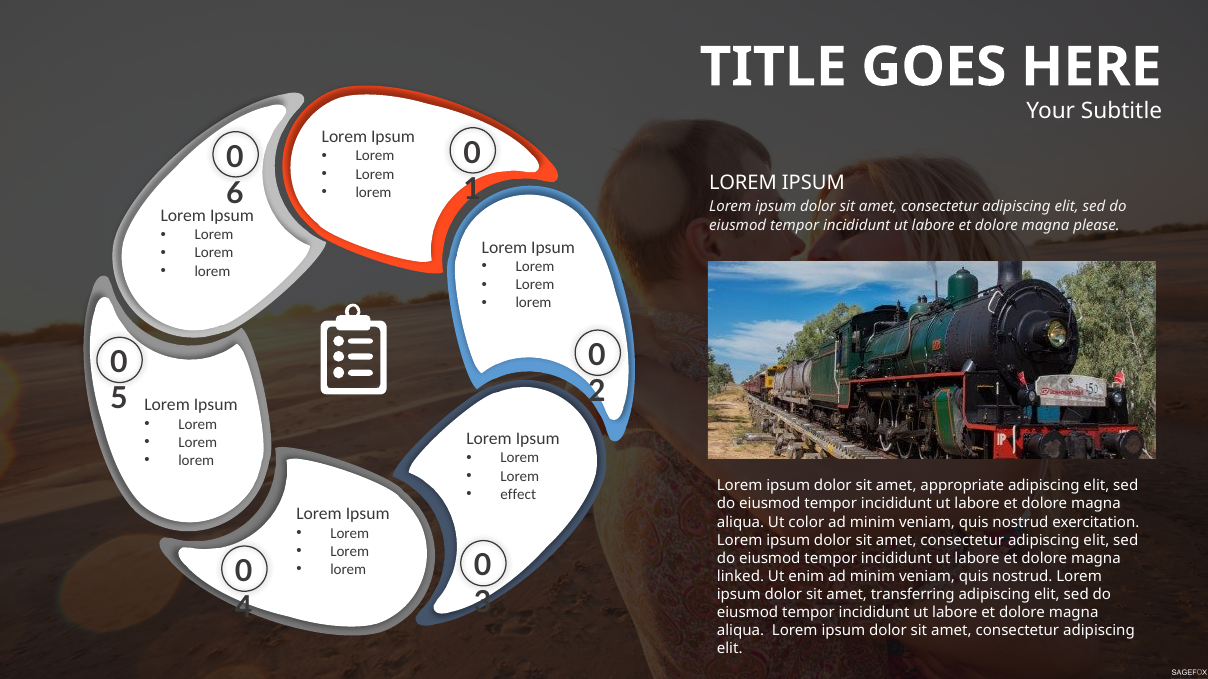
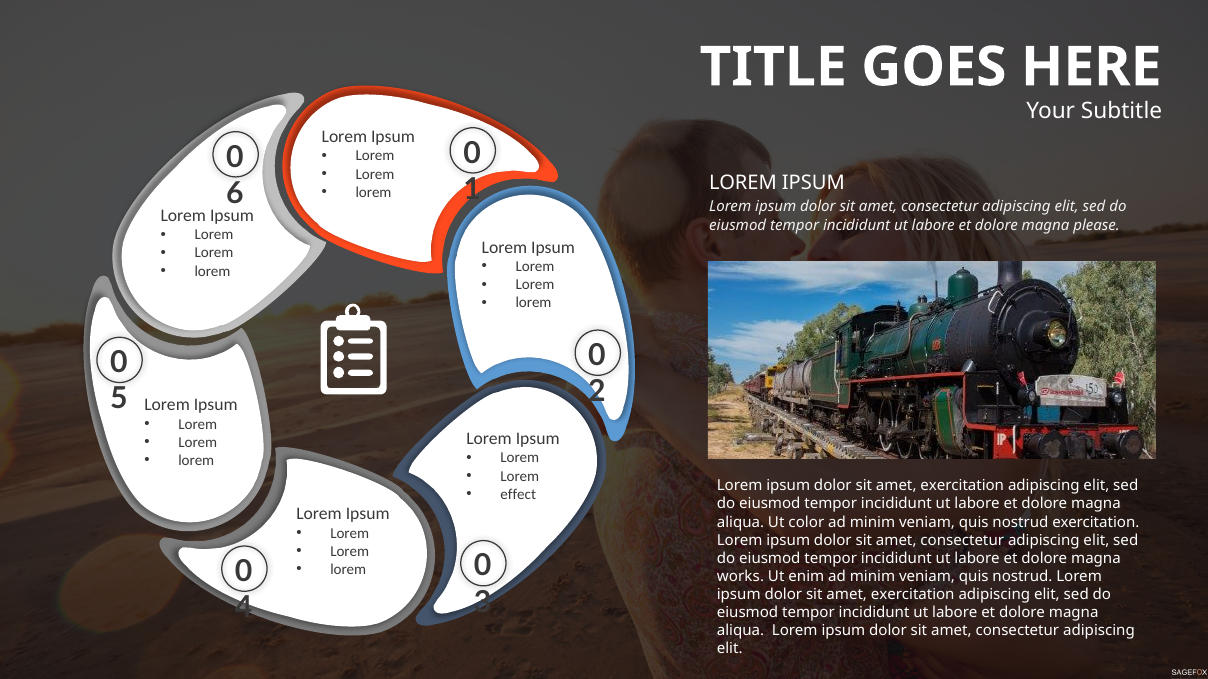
appropriate: appropriate -> exercitation (962, 486)
linked: linked -> works (740, 577)
transferring: transferring -> exercitation (913, 595)
